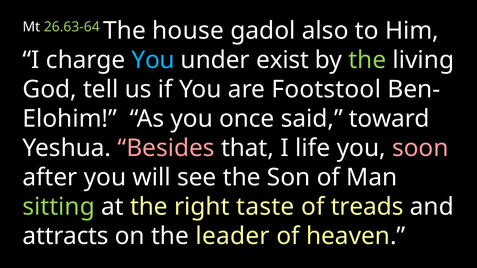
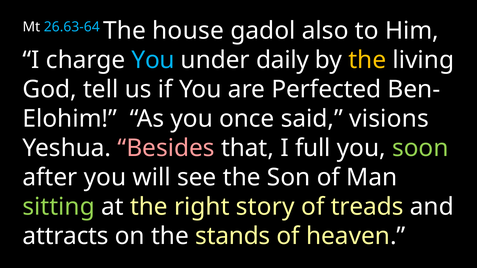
26.63-64 colour: light green -> light blue (72, 27)
exist: exist -> daily (283, 60)
the colour: light green -> yellow (367, 60)
Footstool: Footstool -> Perfected (326, 89)
toward: toward -> visions (389, 119)
life: life -> full (313, 148)
soon colour: pink -> light green (420, 148)
taste: taste -> story (265, 207)
leader: leader -> stands (233, 237)
